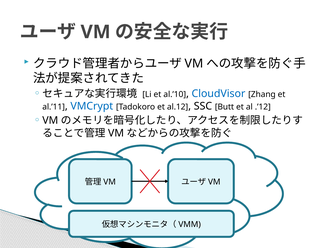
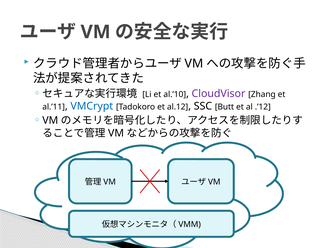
CloudVisor colour: blue -> purple (218, 94)
